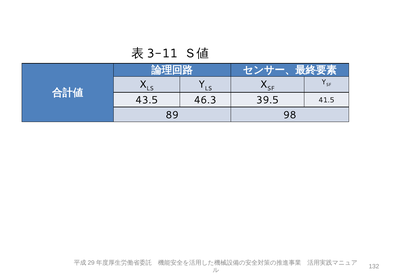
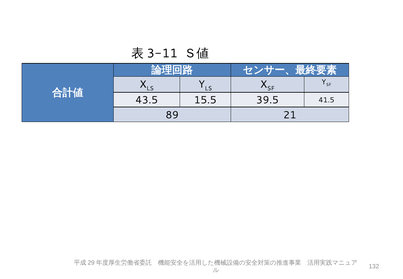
46.3: 46.3 -> 15.5 (205, 100)
98: 98 -> 21 (290, 115)
